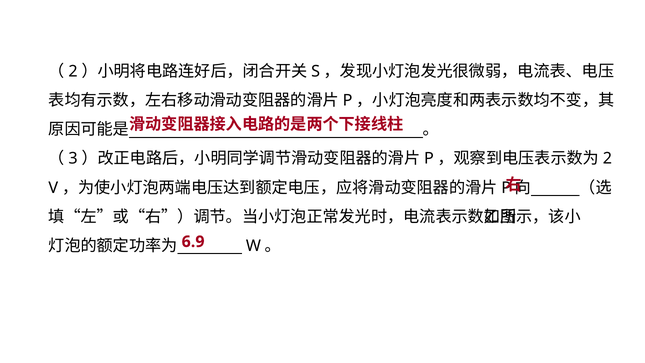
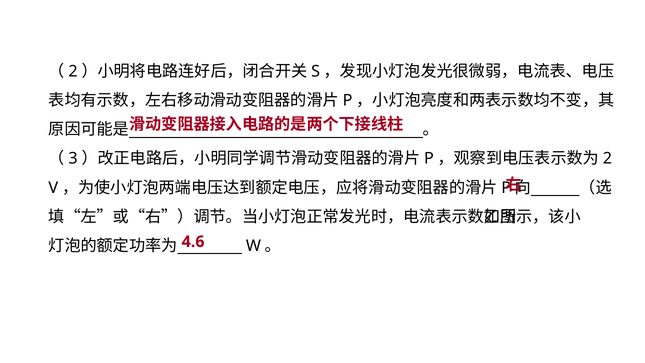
6.9: 6.9 -> 4.6 (193, 242)
